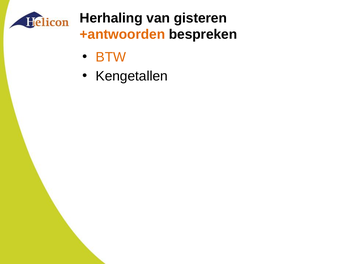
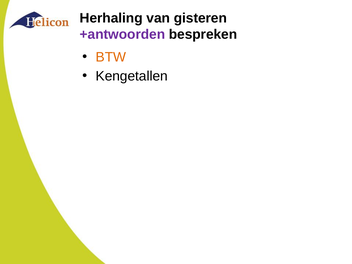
+antwoorden colour: orange -> purple (122, 34)
